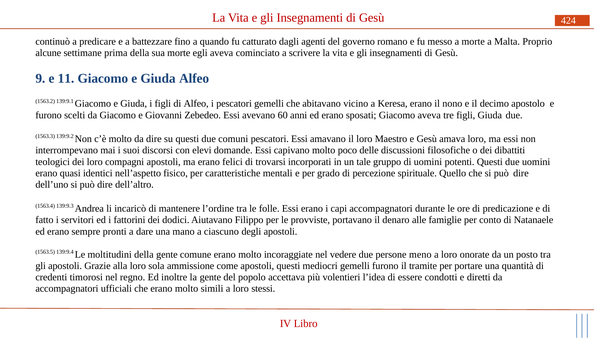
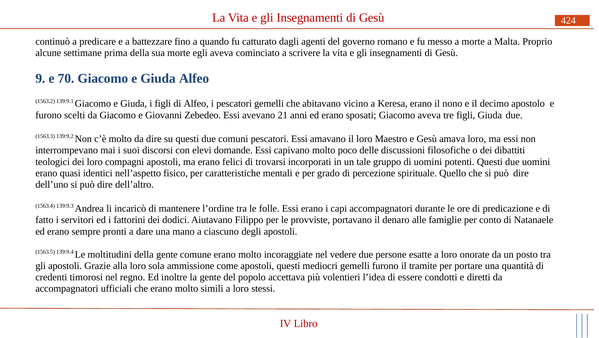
11: 11 -> 70 (66, 78)
60: 60 -> 21 (283, 115)
meno: meno -> esatte (420, 254)
